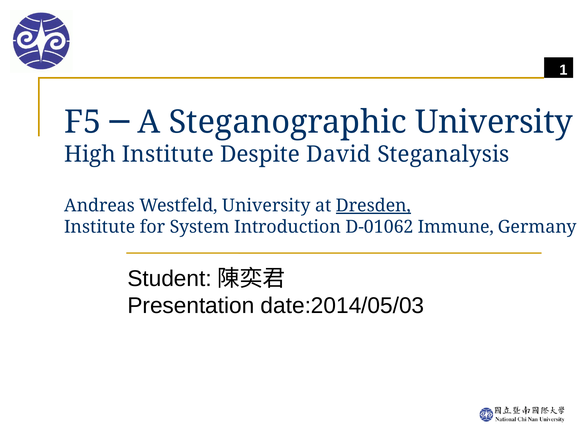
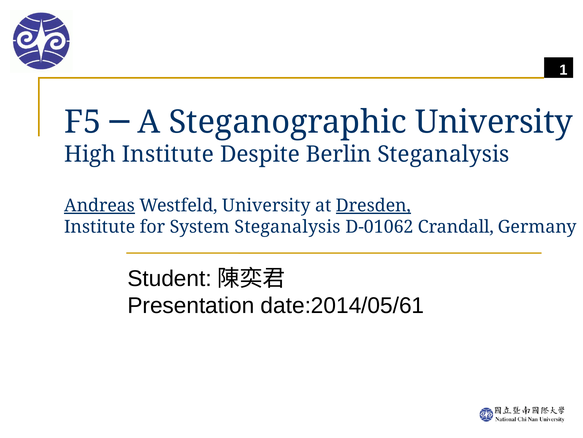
David: David -> Berlin (339, 154)
Andreas underline: none -> present (100, 205)
System Introduction: Introduction -> Steganalysis (287, 227)
Immune: Immune -> Crandall (456, 227)
date:2014/05/03: date:2014/05/03 -> date:2014/05/61 (342, 305)
